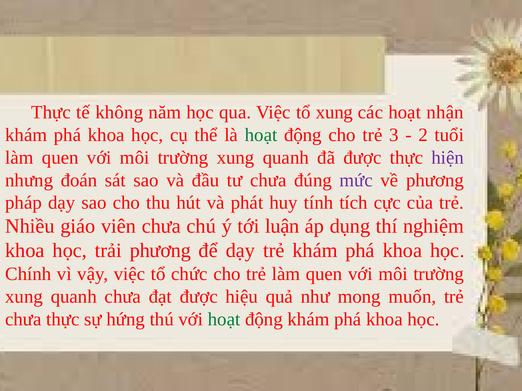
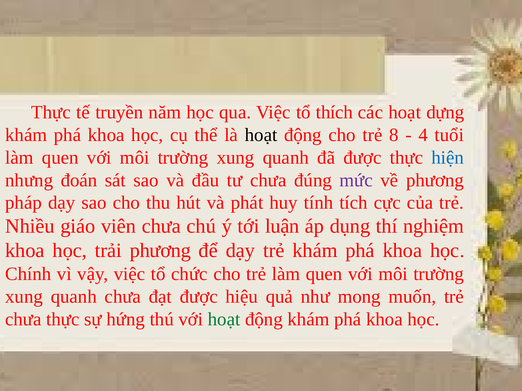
không: không -> truyền (119, 112)
tổ xung: xung -> thích (334, 112)
nhận: nhận -> dựng (445, 112)
hoạt colour: green -> black (261, 135)
3: 3 -> 8 (394, 135)
2: 2 -> 4 (423, 135)
hiện colour: purple -> blue (448, 158)
